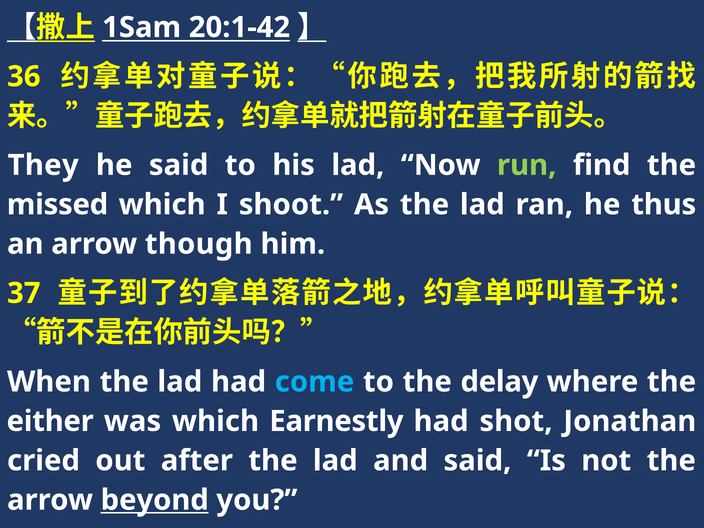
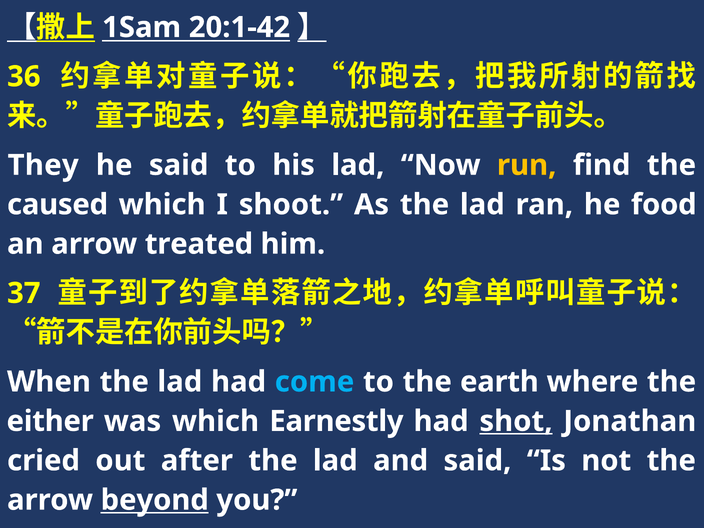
run colour: light green -> yellow (527, 165)
missed: missed -> caused (58, 205)
thus: thus -> food (664, 205)
though: though -> treated (199, 244)
delay: delay -> earth (499, 382)
shot underline: none -> present (516, 421)
